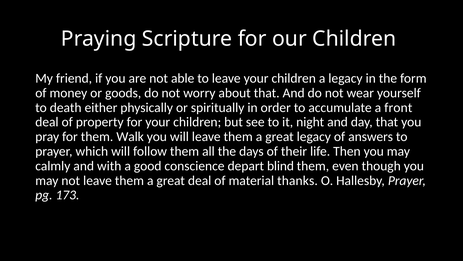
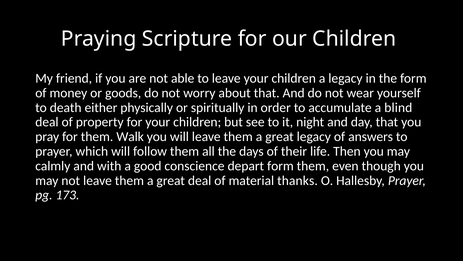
front: front -> blind (398, 107)
depart blind: blind -> form (280, 166)
